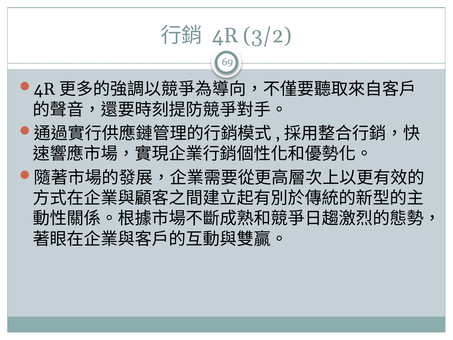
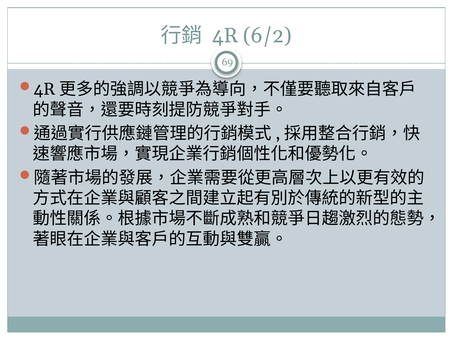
3/2: 3/2 -> 6/2 (267, 36)
